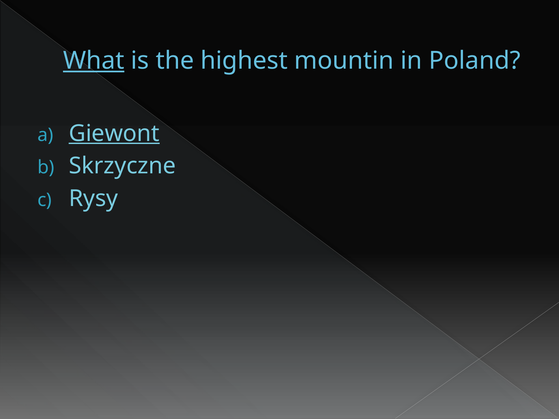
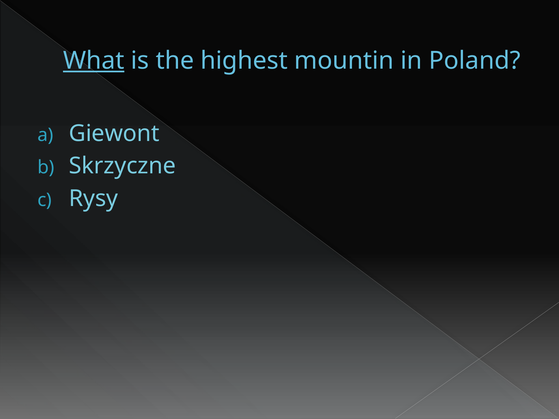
Giewont underline: present -> none (114, 133)
